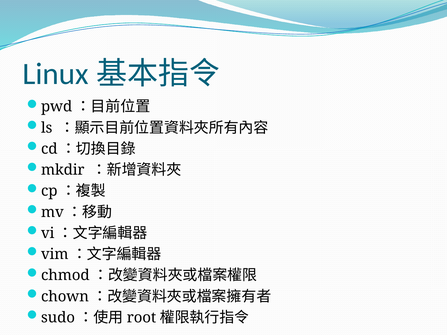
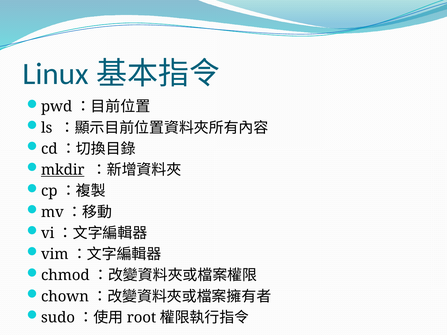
mkdir underline: none -> present (63, 170)
